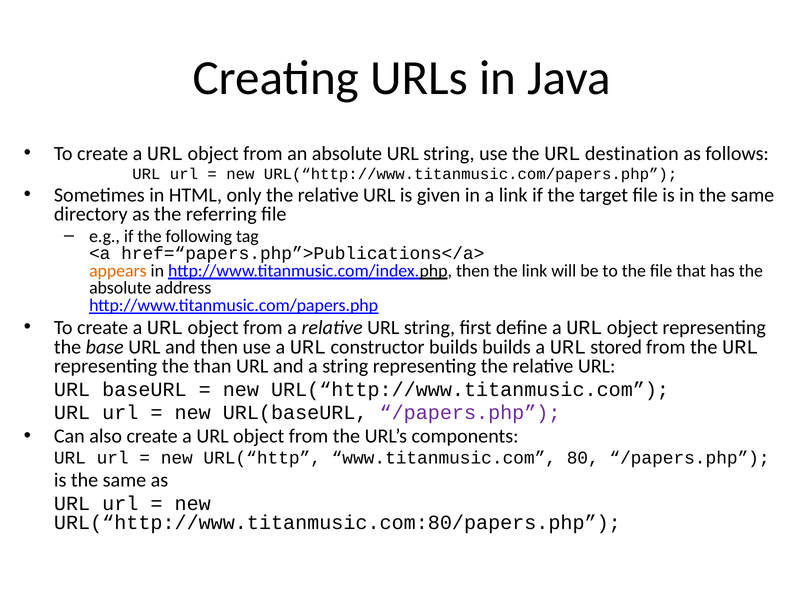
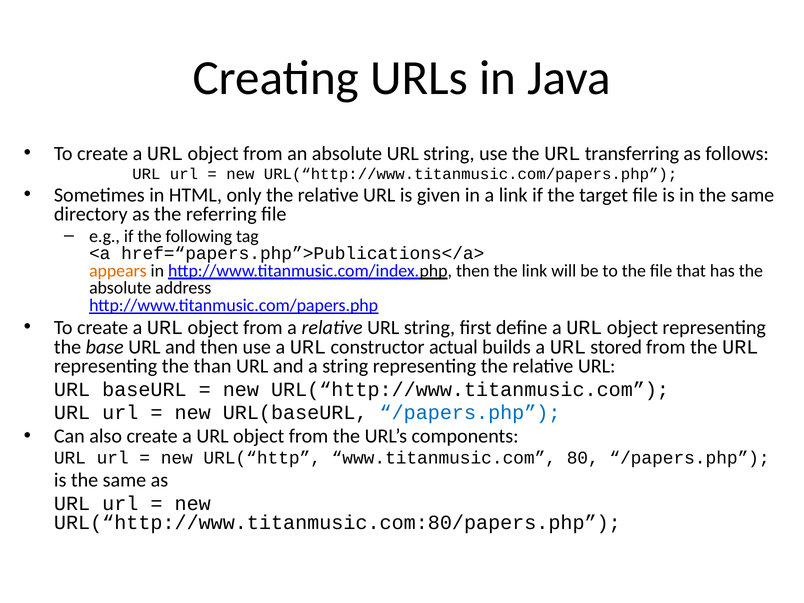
destination: destination -> transferring (632, 154)
constructor builds: builds -> actual (453, 347)
/papers.php colour: purple -> blue (470, 413)
